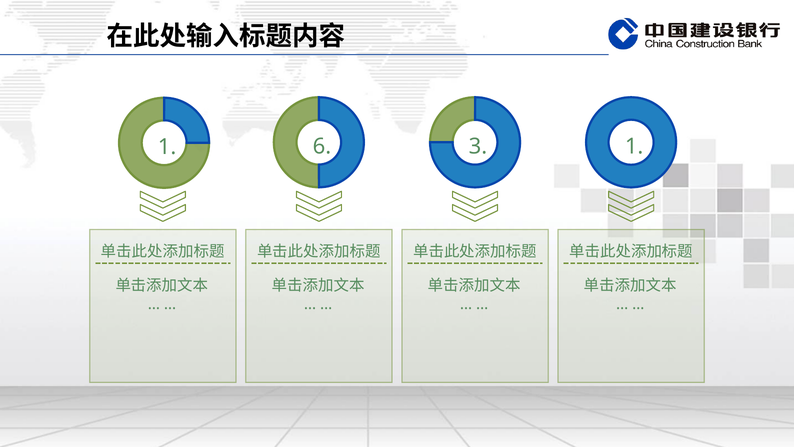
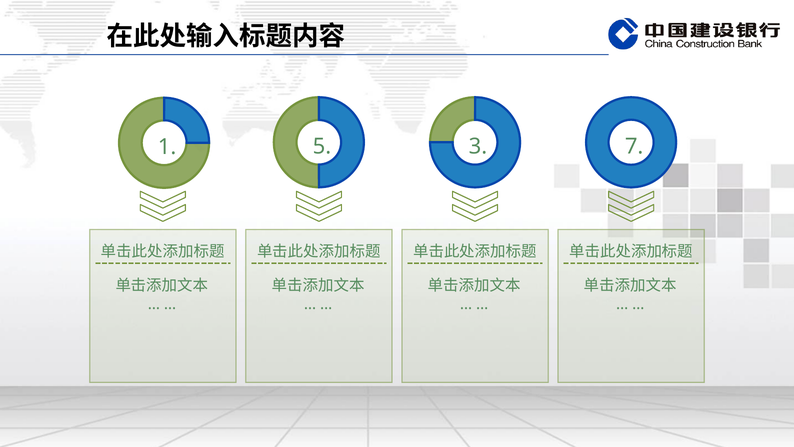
6: 6 -> 5 (322, 146)
3 1: 1 -> 7 (634, 146)
